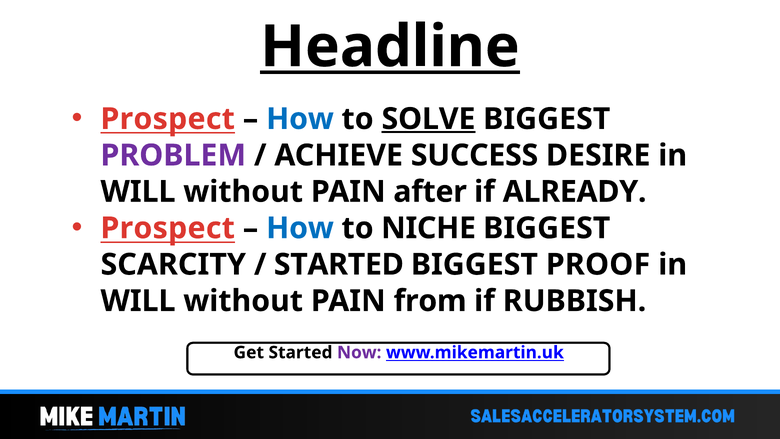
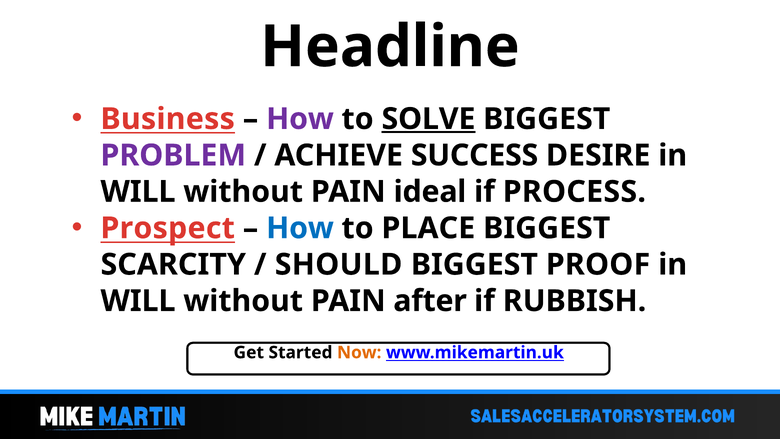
Headline underline: present -> none (390, 47)
Prospect: Prospect -> Business (168, 119)
How colour: blue -> purple (300, 119)
after: after -> ideal (430, 192)
ALREADY: ALREADY -> PROCESS (574, 192)
NICHE: NICHE -> PLACE (428, 228)
STARTED: STARTED -> SHOULD (339, 264)
from: from -> after (430, 301)
Now colour: purple -> orange (359, 352)
